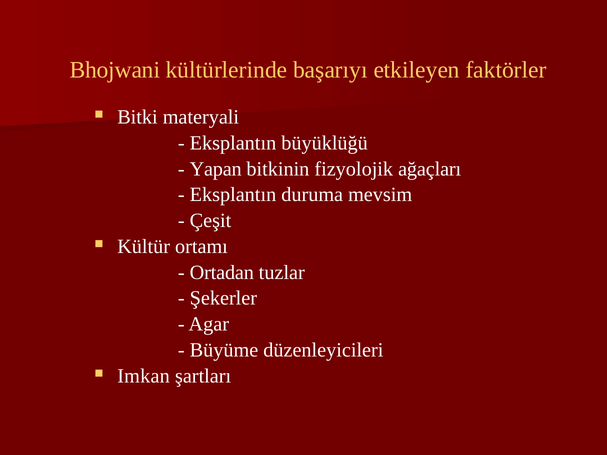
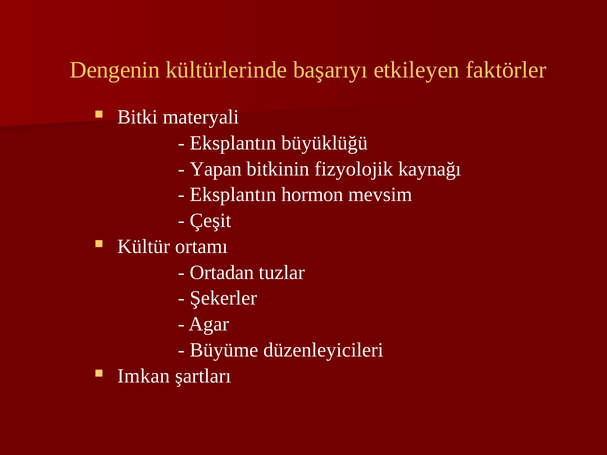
Bhojwani: Bhojwani -> Dengenin (115, 70)
ağaçları: ağaçları -> kaynağı (430, 169)
duruma: duruma -> hormon (312, 195)
